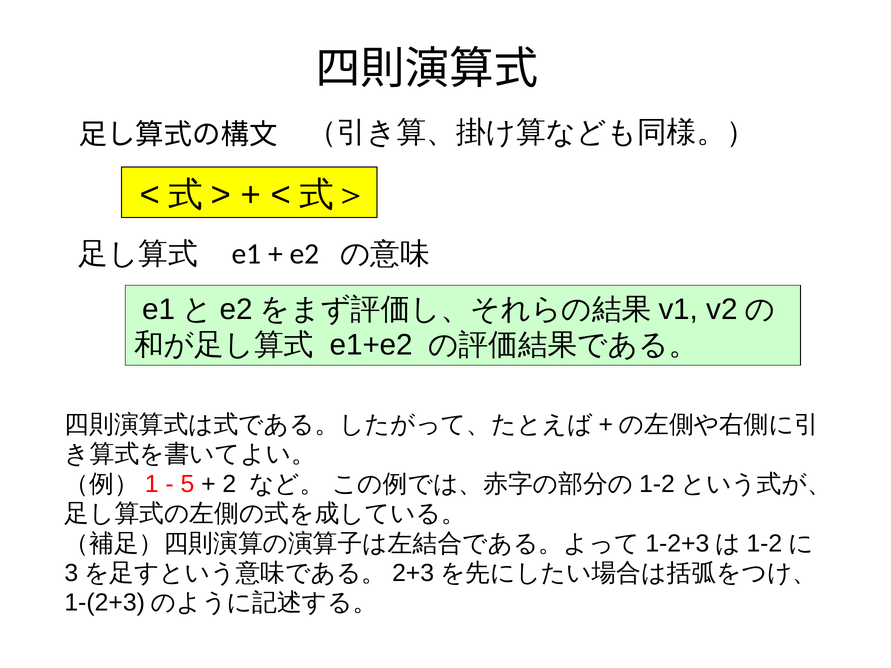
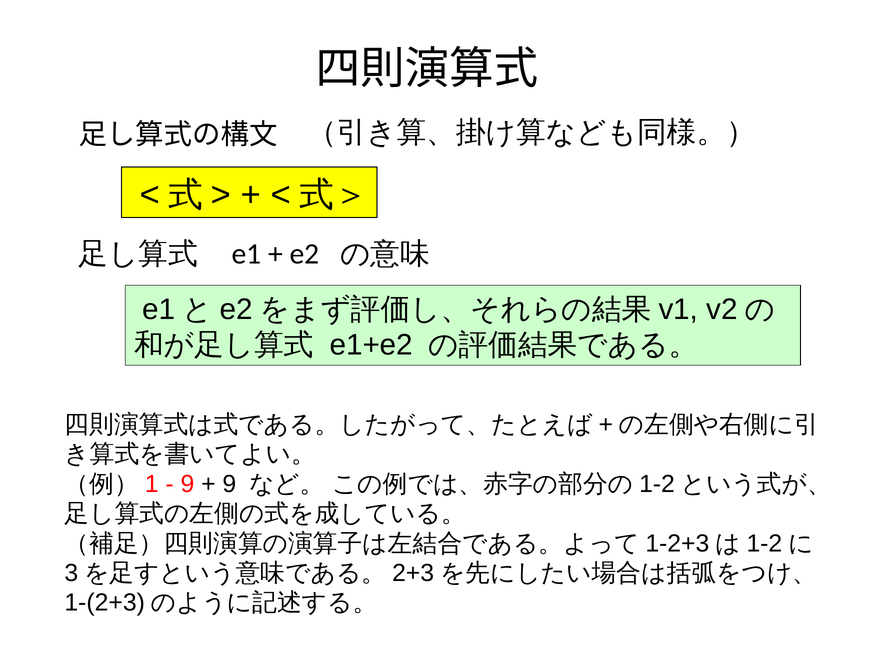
5: 5 -> 9 (187, 484)
2: 2 -> 9 (229, 484)
